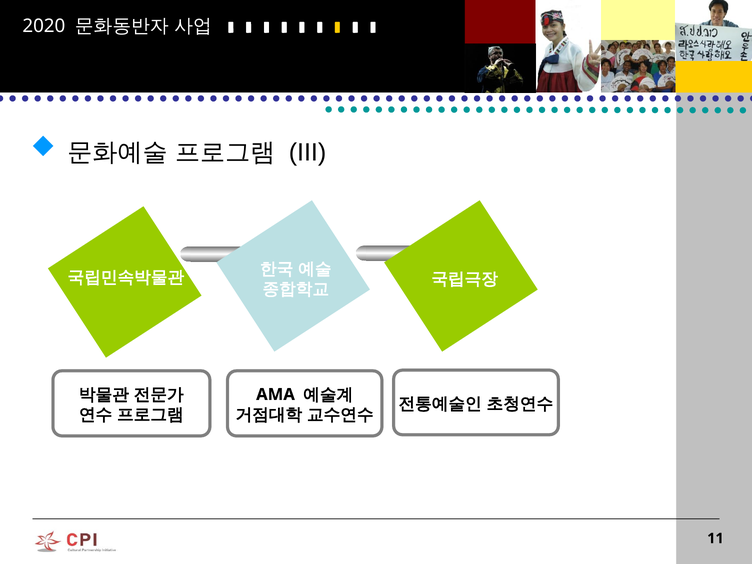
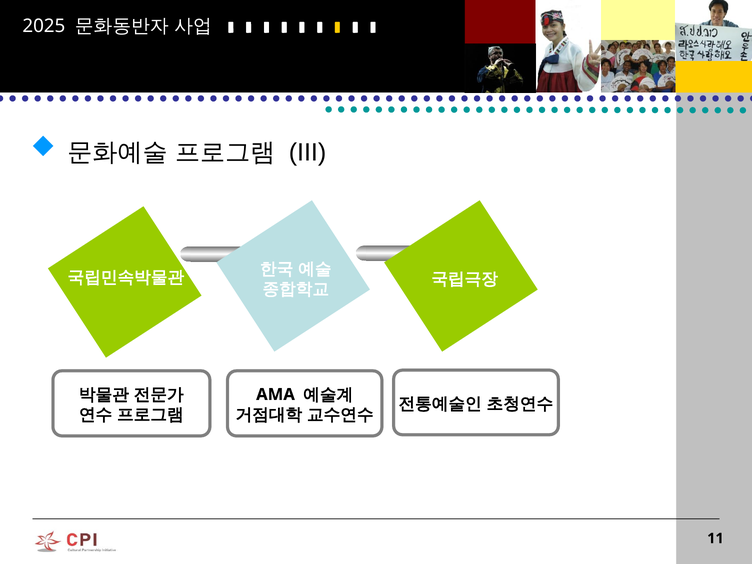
2020: 2020 -> 2025 (44, 26)
